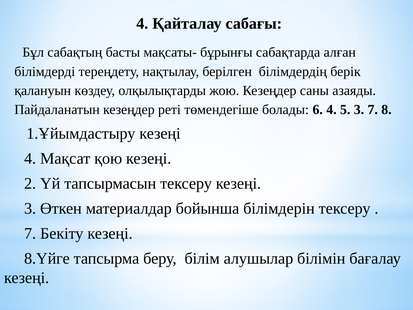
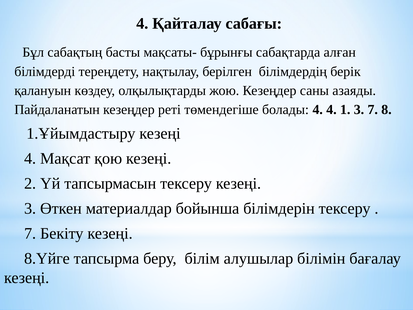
болады 6: 6 -> 4 (318, 110)
5: 5 -> 1 (345, 110)
